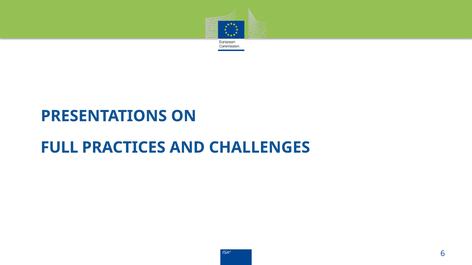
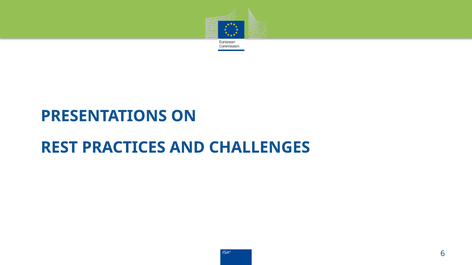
FULL: FULL -> REST (59, 148)
